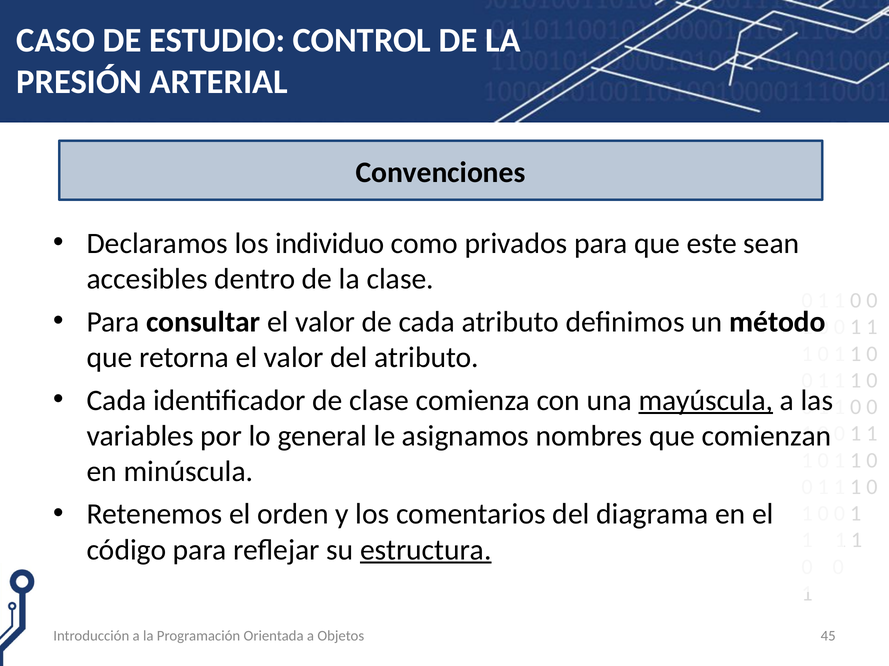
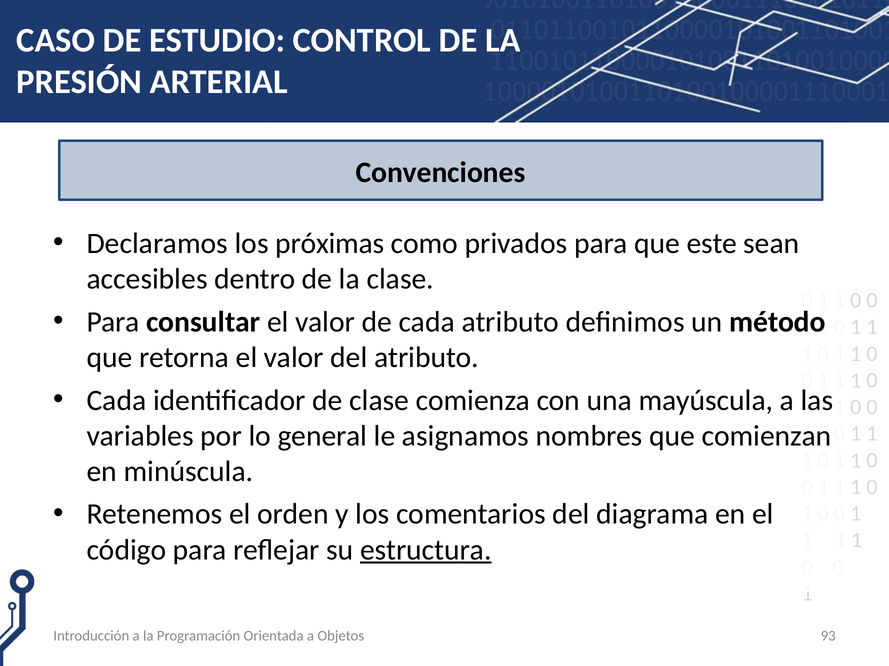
individuo: individuo -> próximas (330, 244)
mayúscula underline: present -> none (706, 401)
45: 45 -> 93 (828, 637)
